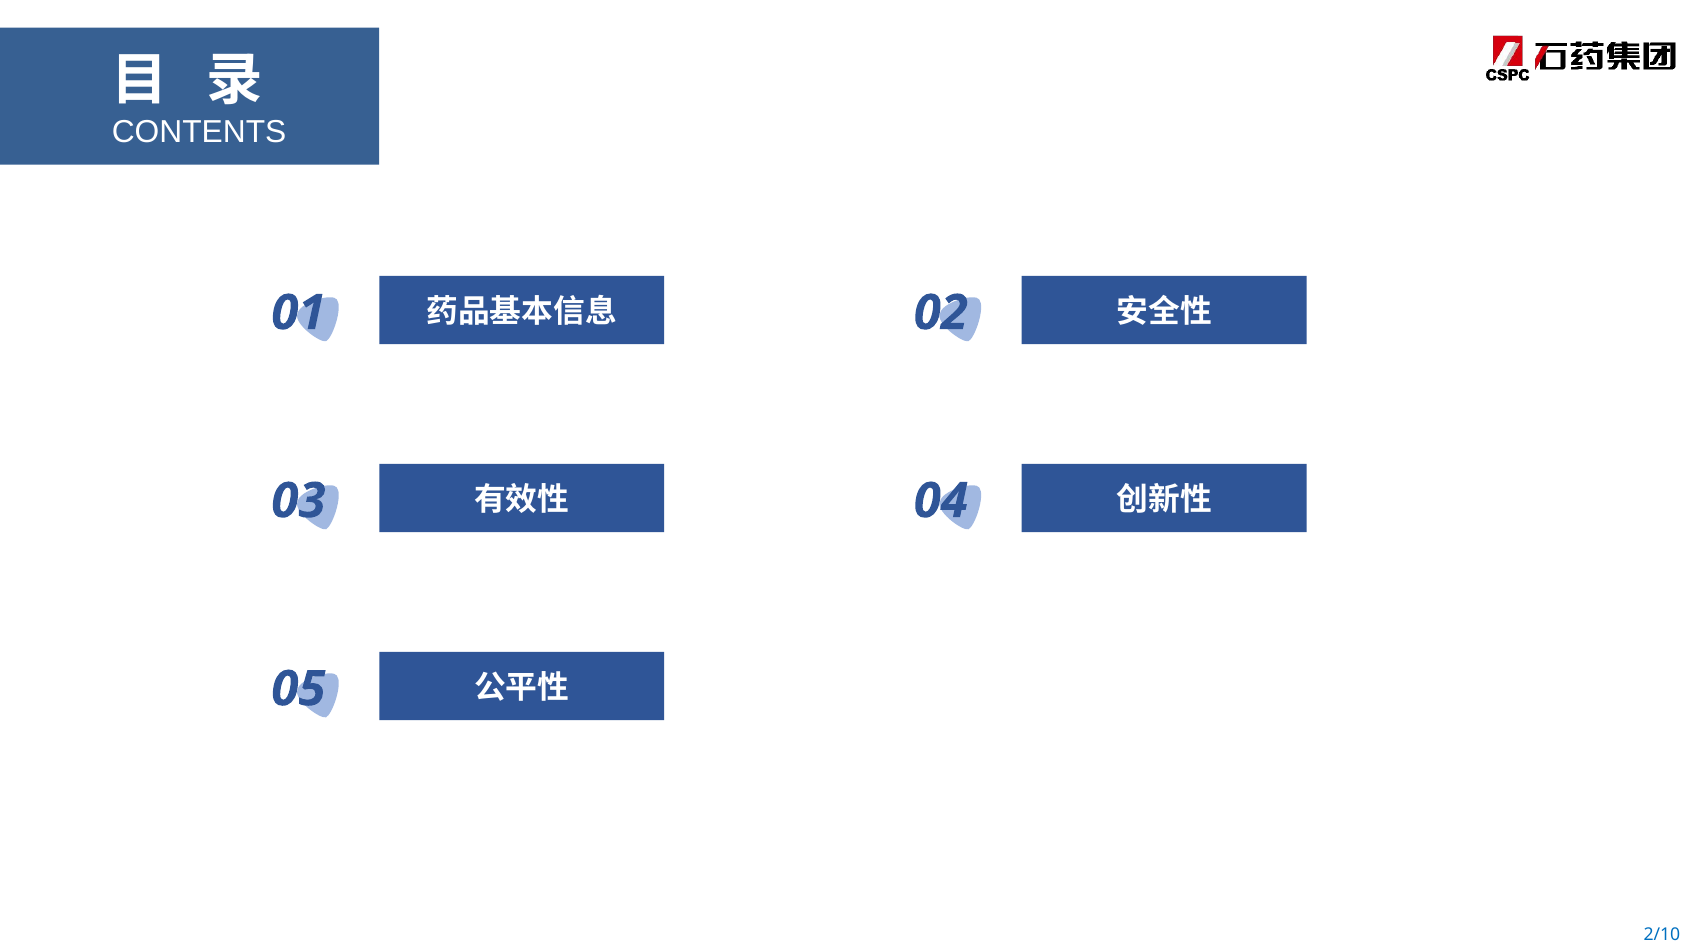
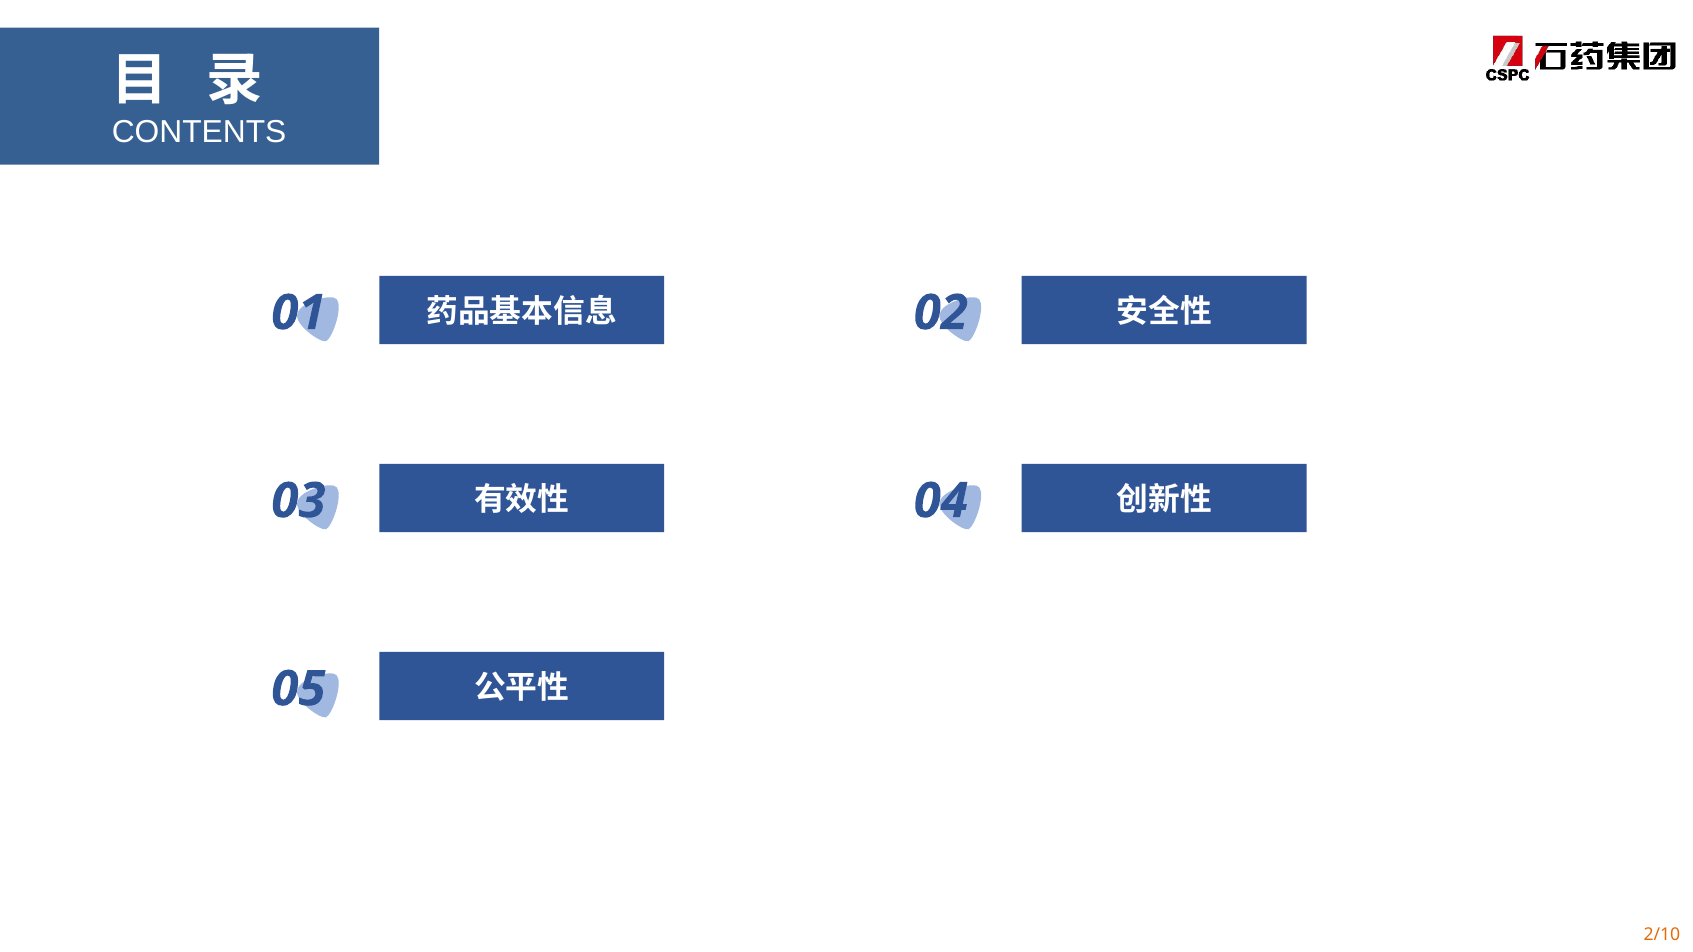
2/10 colour: blue -> orange (1662, 935)
